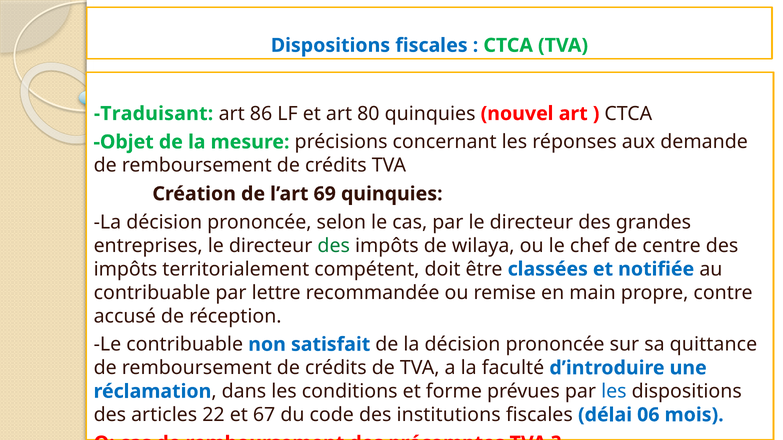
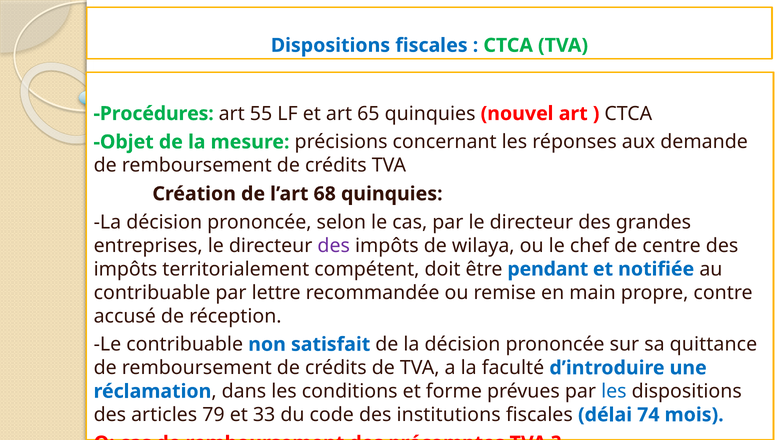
Traduisant: Traduisant -> Procédures (154, 114)
86: 86 -> 55 (261, 114)
80: 80 -> 65 (368, 114)
69: 69 -> 68 (325, 194)
des colour: green -> purple (334, 246)
classées: classées -> pendant (548, 269)
22: 22 -> 79 (213, 415)
67: 67 -> 33 (264, 415)
06: 06 -> 74 (648, 415)
